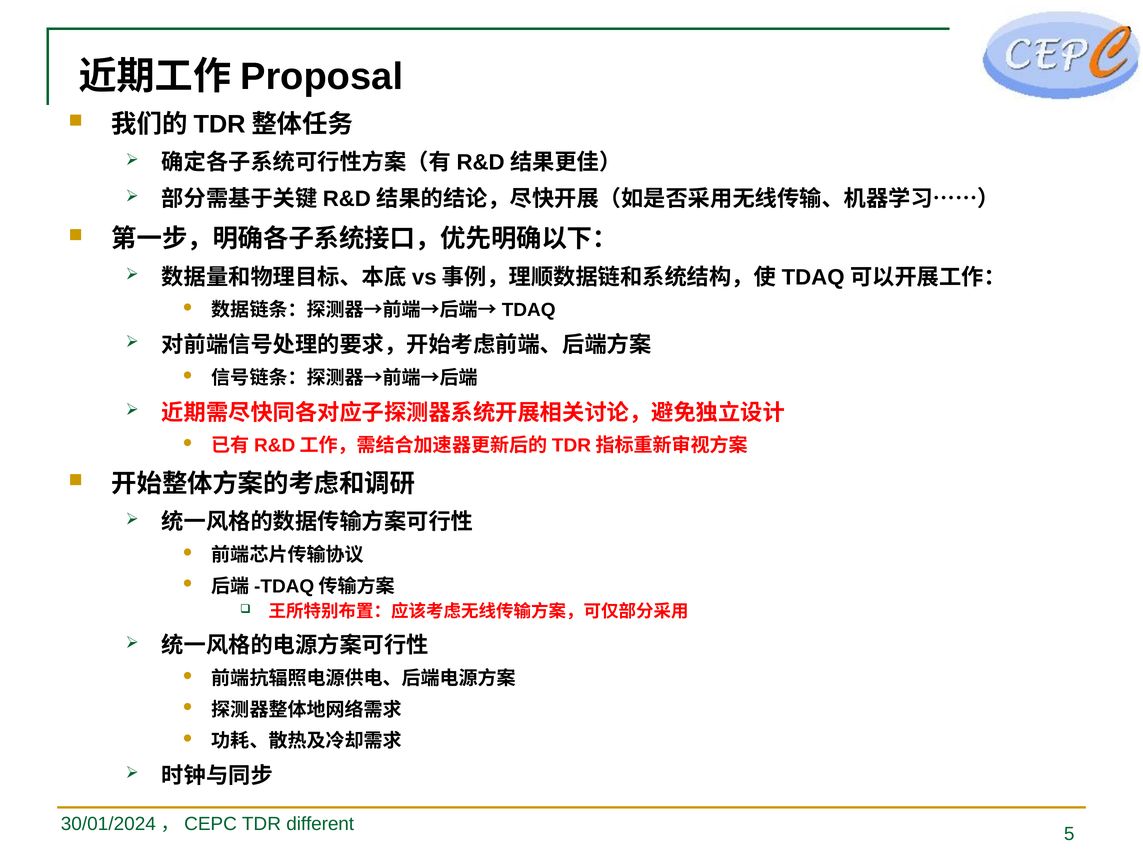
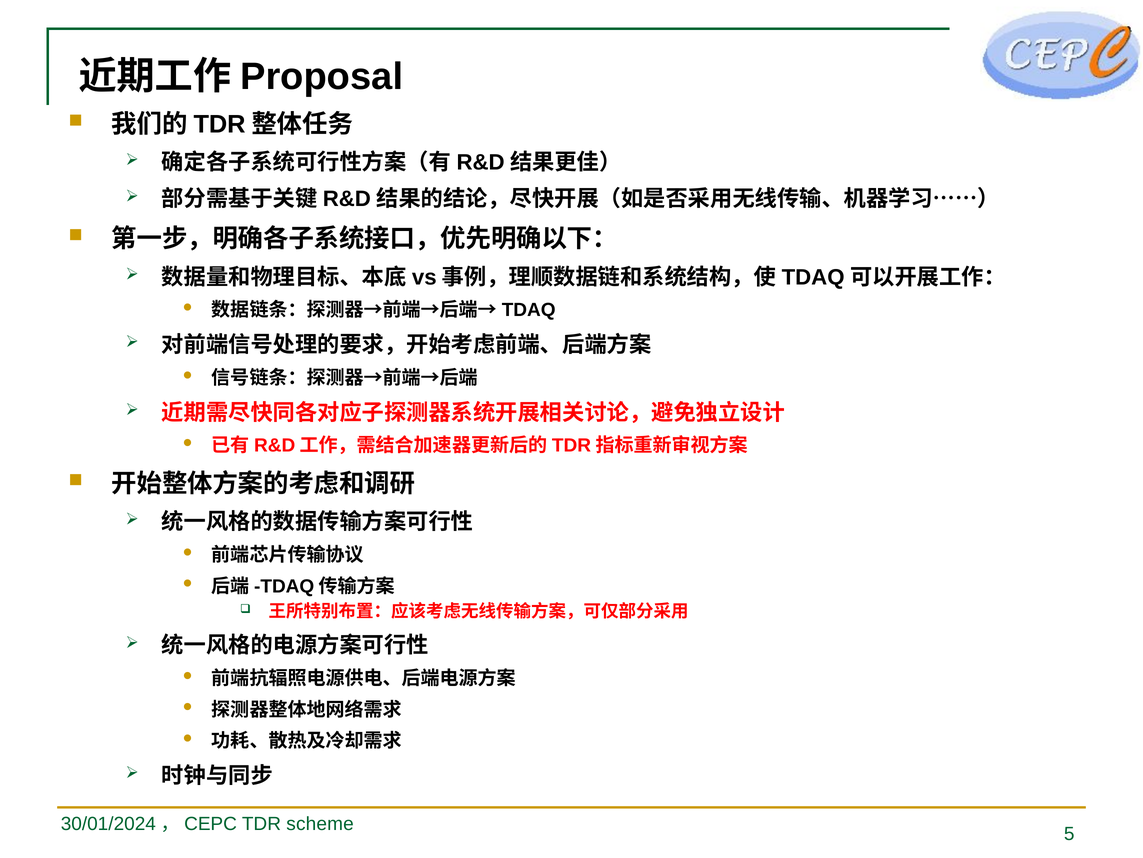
different: different -> scheme (320, 823)
